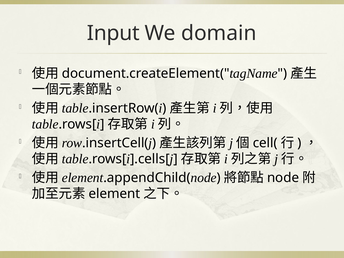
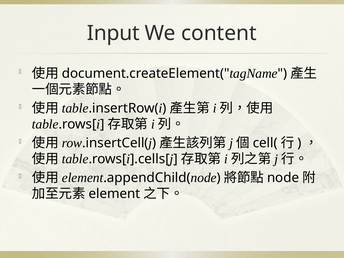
domain: domain -> content (219, 33)
